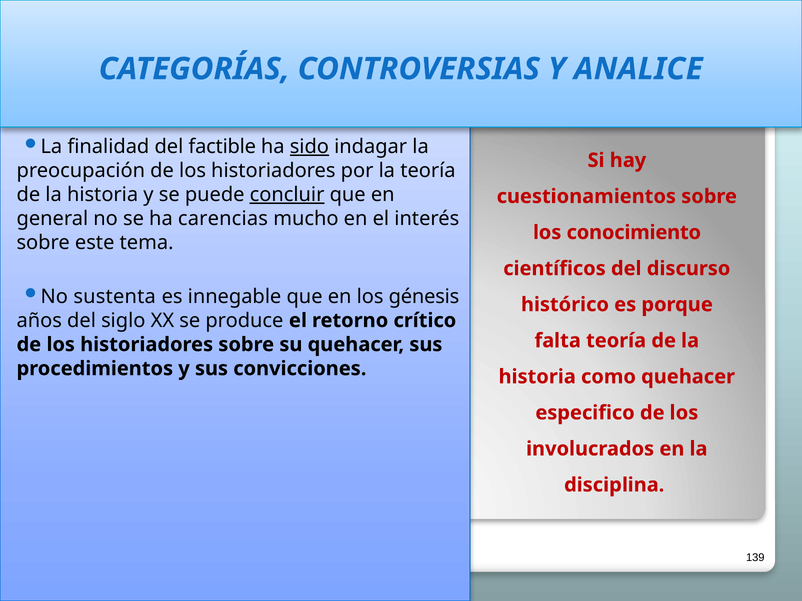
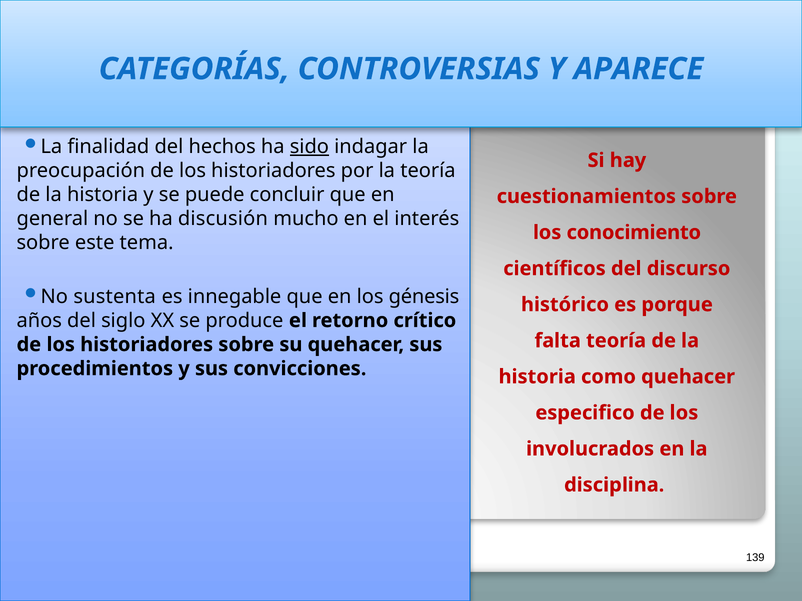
ANALICE: ANALICE -> APARECE (638, 69)
factible: factible -> hechos (222, 147)
concluir underline: present -> none (287, 195)
carencias: carencias -> discusión (223, 219)
